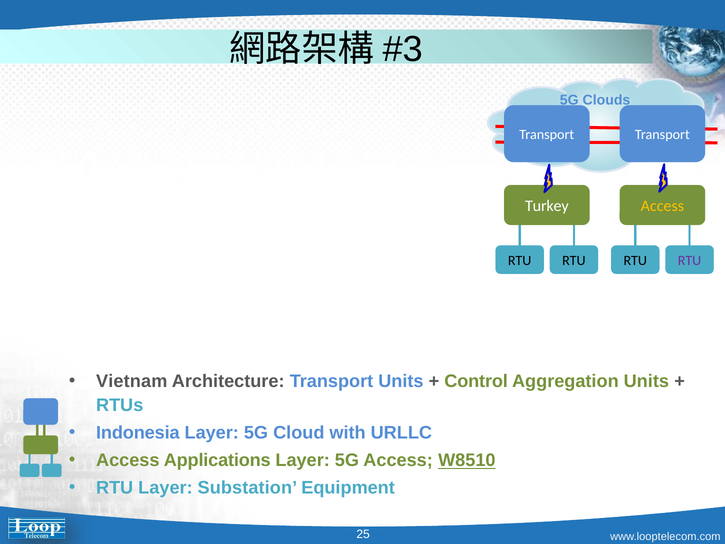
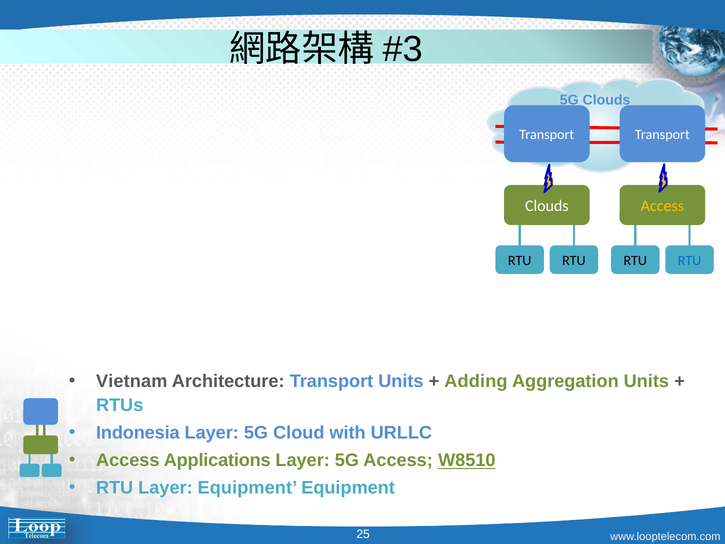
Turkey: Turkey -> Clouds (547, 206)
RTU colour: purple -> blue (690, 260)
Control: Control -> Adding (476, 381)
Layer Substation: Substation -> Equipment (247, 488)
